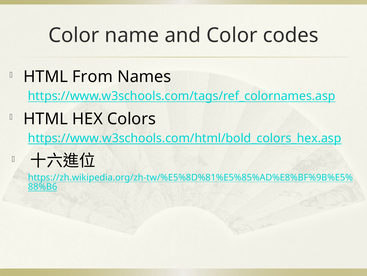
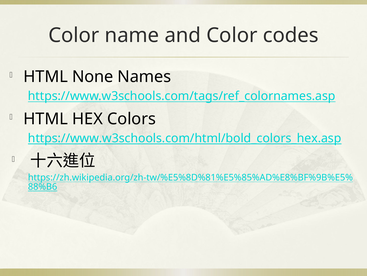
From: From -> None (93, 77)
